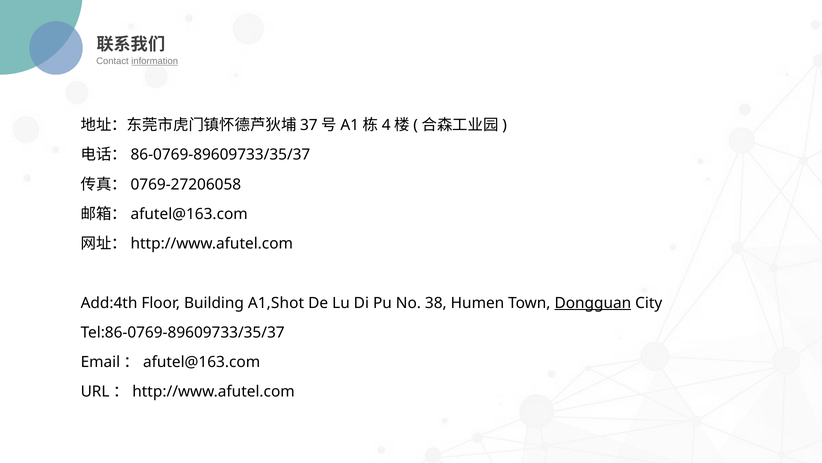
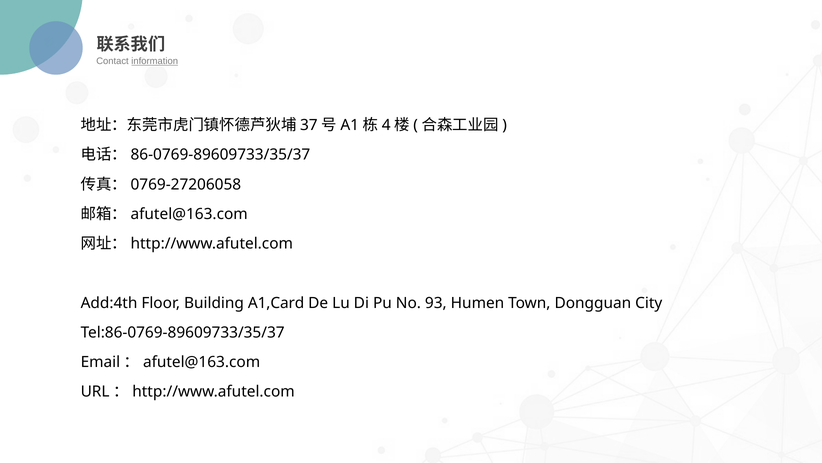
A1,Shot: A1,Shot -> A1,Card (276, 303)
38: 38 -> 93 (436, 303)
Dongguan underline: present -> none (593, 303)
